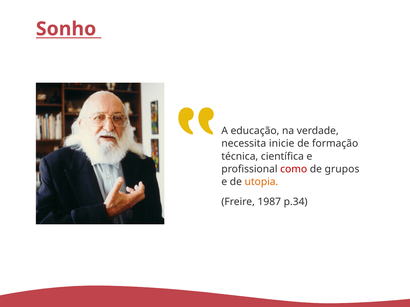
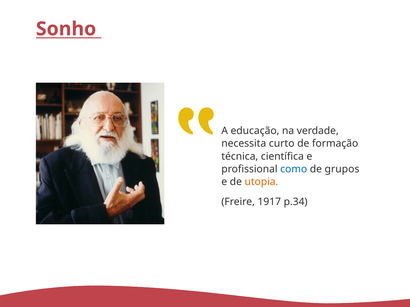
inicie: inicie -> curto (282, 144)
como colour: red -> blue (294, 169)
1987: 1987 -> 1917 (269, 202)
